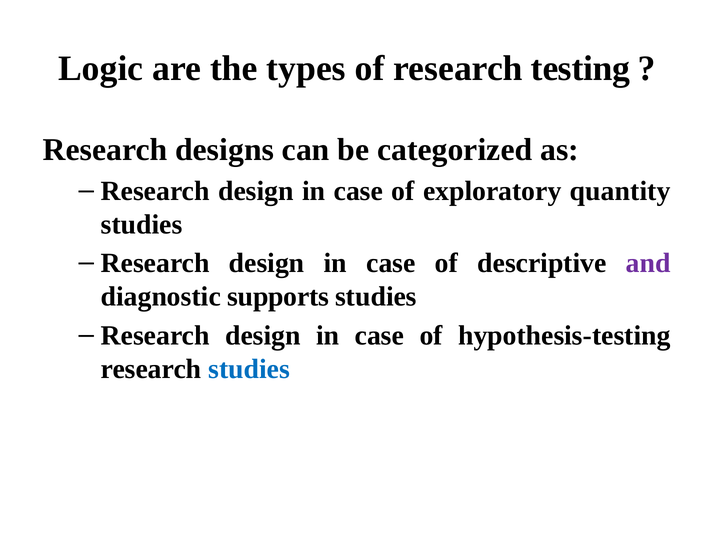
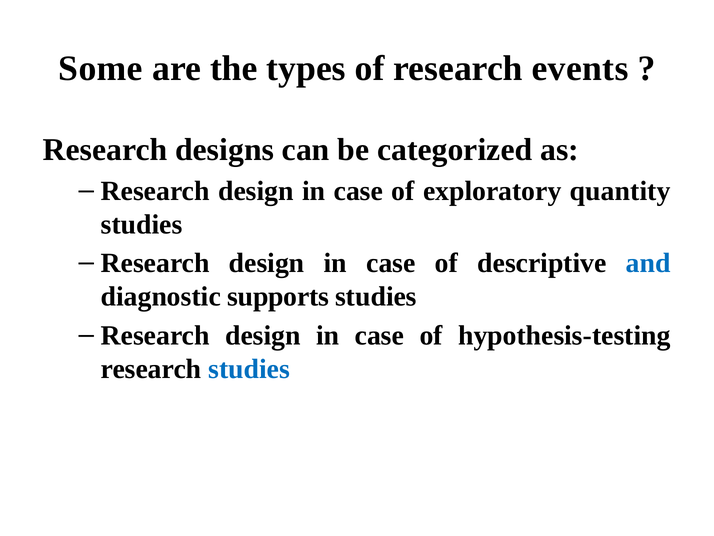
Logic: Logic -> Some (101, 69)
testing: testing -> events (580, 69)
and colour: purple -> blue (648, 263)
